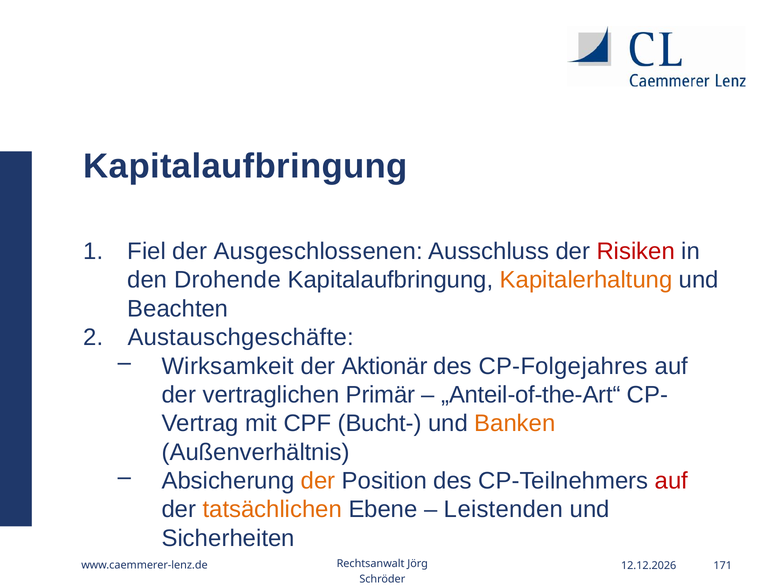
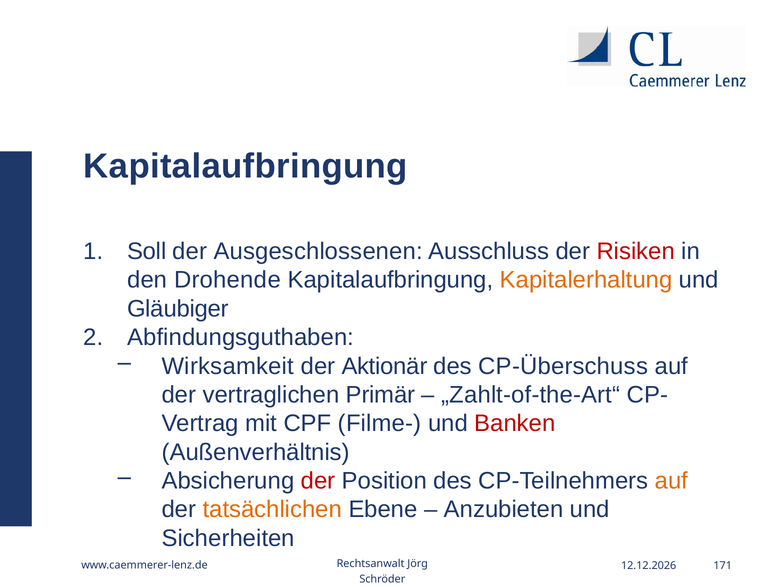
Fiel: Fiel -> Soll (147, 251)
Beachten: Beachten -> Gläubiger (178, 309)
Austauschgeschäfte: Austauschgeschäfte -> Abfindungsguthaben (241, 338)
CP-Folgejahres: CP-Folgejahres -> CP-Überschuss (563, 366)
„Anteil-of-the-Art“: „Anteil-of-the-Art“ -> „Zahlt-of-the-Art“ (531, 395)
Bucht-: Bucht- -> Filme- (380, 424)
Banken colour: orange -> red (515, 424)
der colour: orange -> red (318, 481)
auf colour: red -> orange (671, 481)
Leistenden: Leistenden -> Anzubieten (504, 510)
